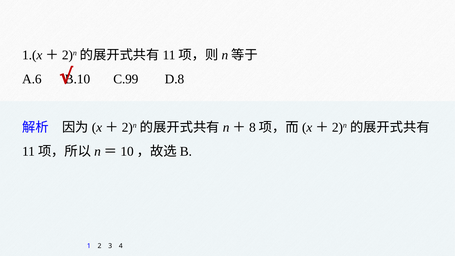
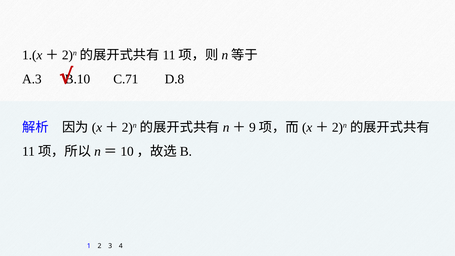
A.6: A.6 -> A.3 (32, 79)
C.99: C.99 -> C.71 (126, 79)
8: 8 -> 9 (252, 127)
